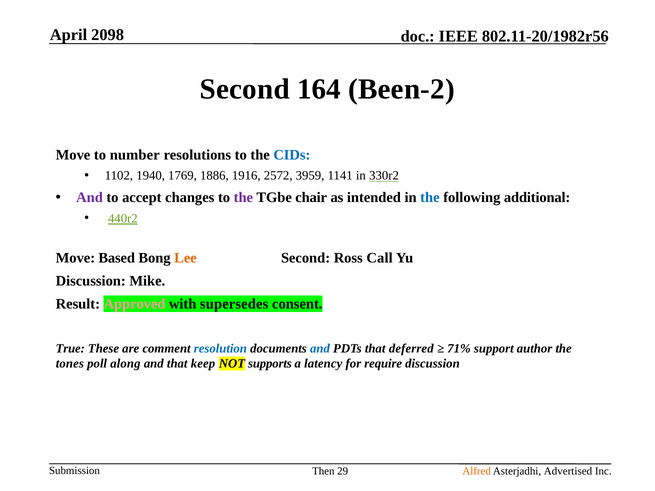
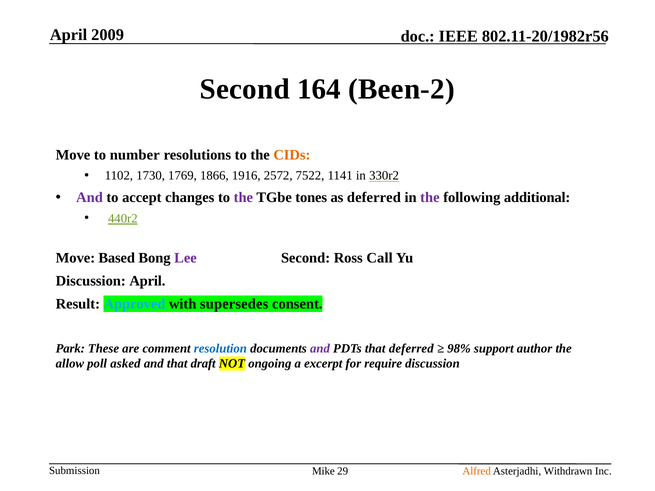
2098: 2098 -> 2009 (108, 35)
CIDs colour: blue -> orange (292, 155)
1940: 1940 -> 1730 (151, 176)
1886: 1886 -> 1866 (214, 176)
3959: 3959 -> 7522 (310, 176)
chair: chair -> tones (311, 198)
as intended: intended -> deferred (374, 198)
the colour: blue -> purple (430, 198)
Lee colour: orange -> purple (186, 258)
Discussion Mike: Mike -> April (147, 281)
Approved colour: pink -> light blue (135, 304)
True: True -> Park (70, 349)
and colour: blue -> purple (320, 349)
71%: 71% -> 98% (459, 349)
tones: tones -> allow (70, 364)
along: along -> asked (125, 364)
keep: keep -> draft (203, 364)
supports: supports -> ongoing (270, 364)
latency: latency -> excerpt (323, 364)
Then: Then -> Mike (323, 471)
Advertised: Advertised -> Withdrawn (568, 471)
